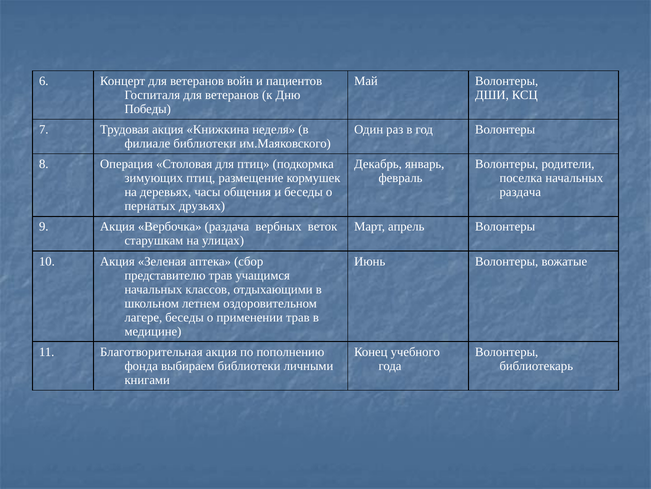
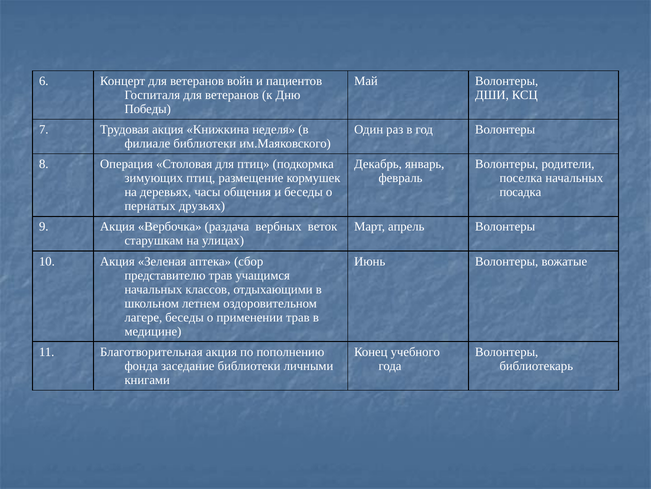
раздача: раздача -> посадка (520, 192)
выбираем: выбираем -> заседание (188, 365)
